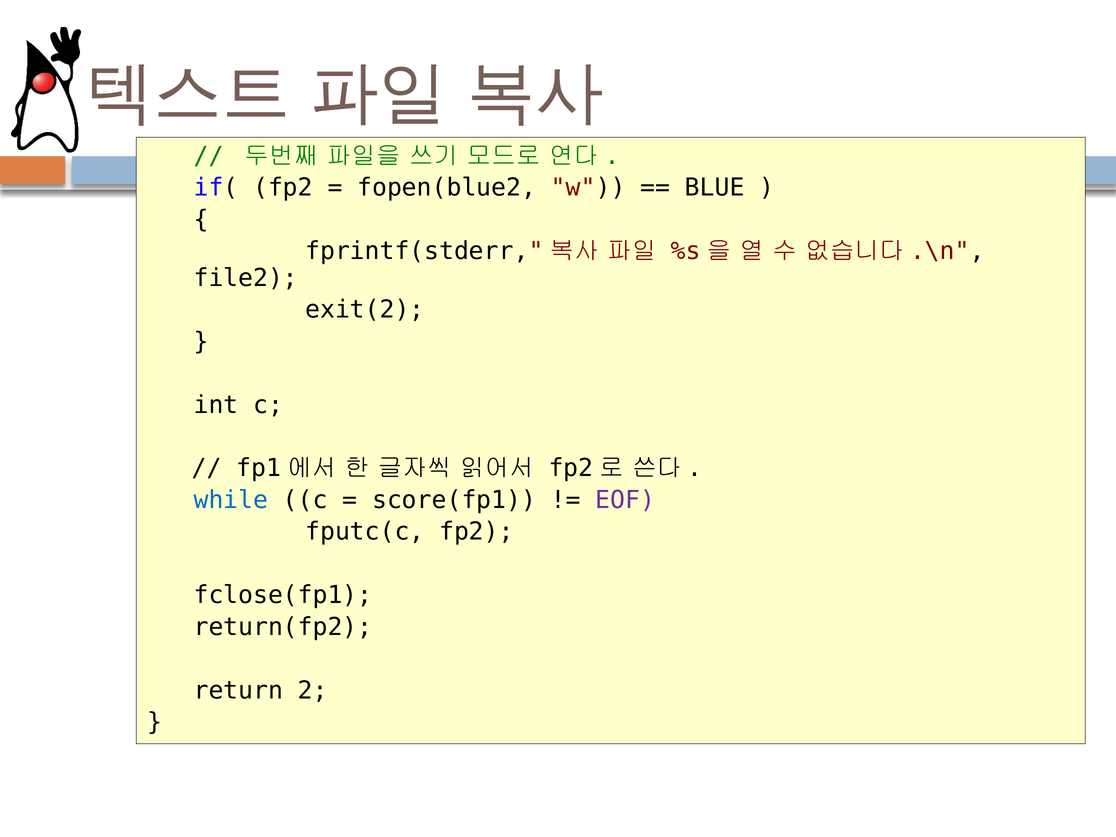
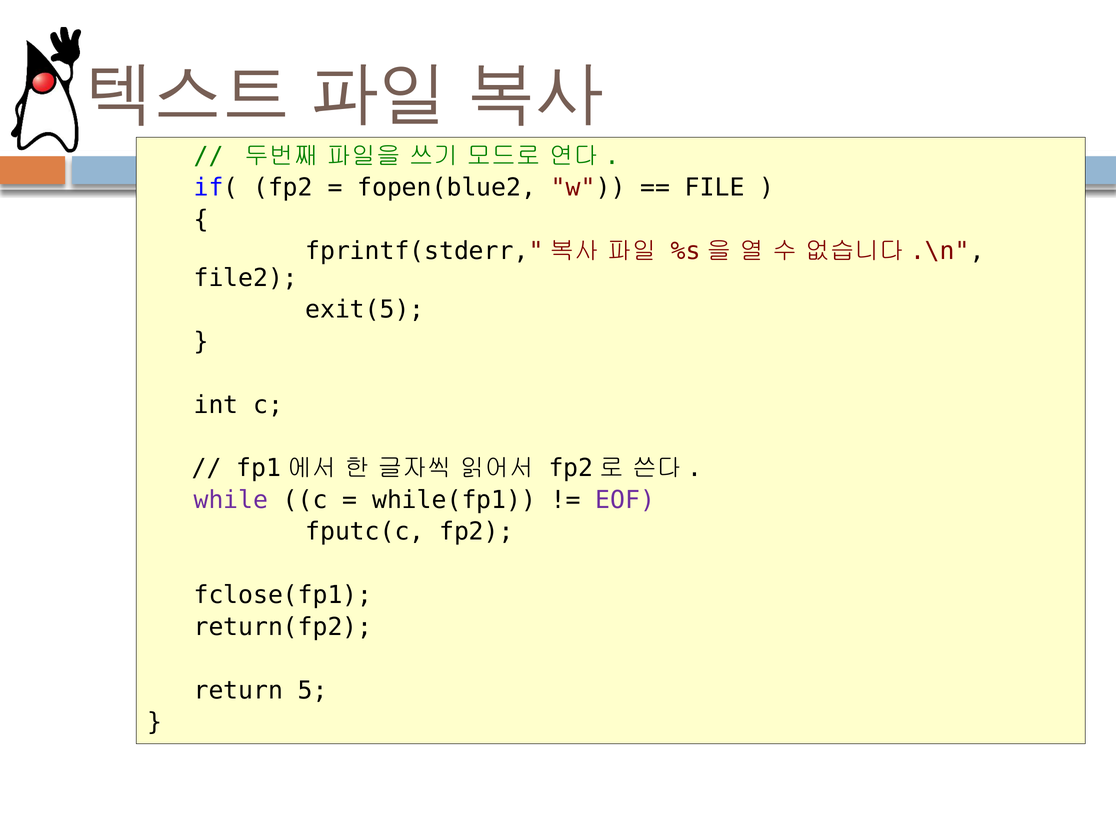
BLUE: BLUE -> FILE (715, 188)
exit(2: exit(2 -> exit(5 (365, 310)
while colour: blue -> purple (231, 500)
score(fp1: score(fp1 -> while(fp1 (454, 500)
2: 2 -> 5 (313, 690)
